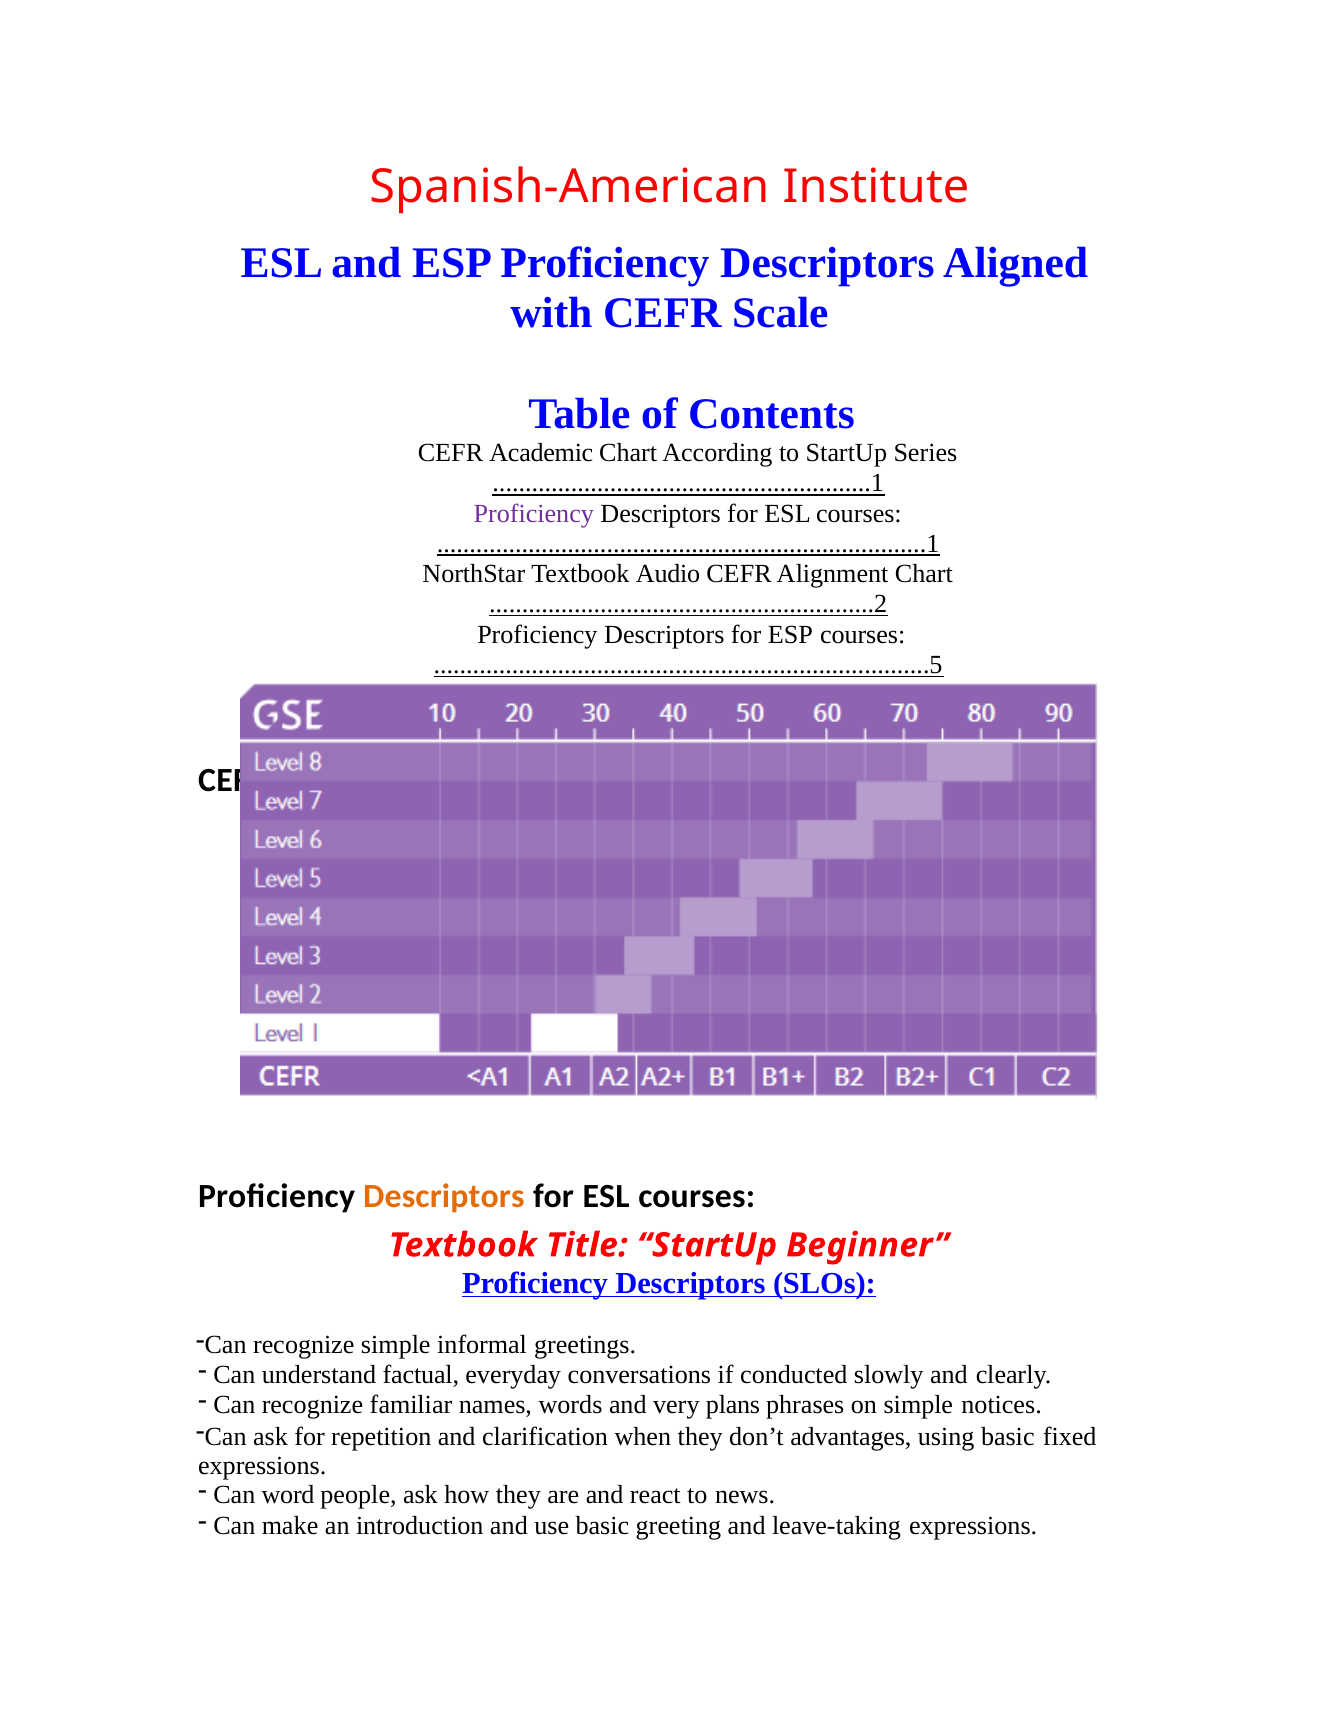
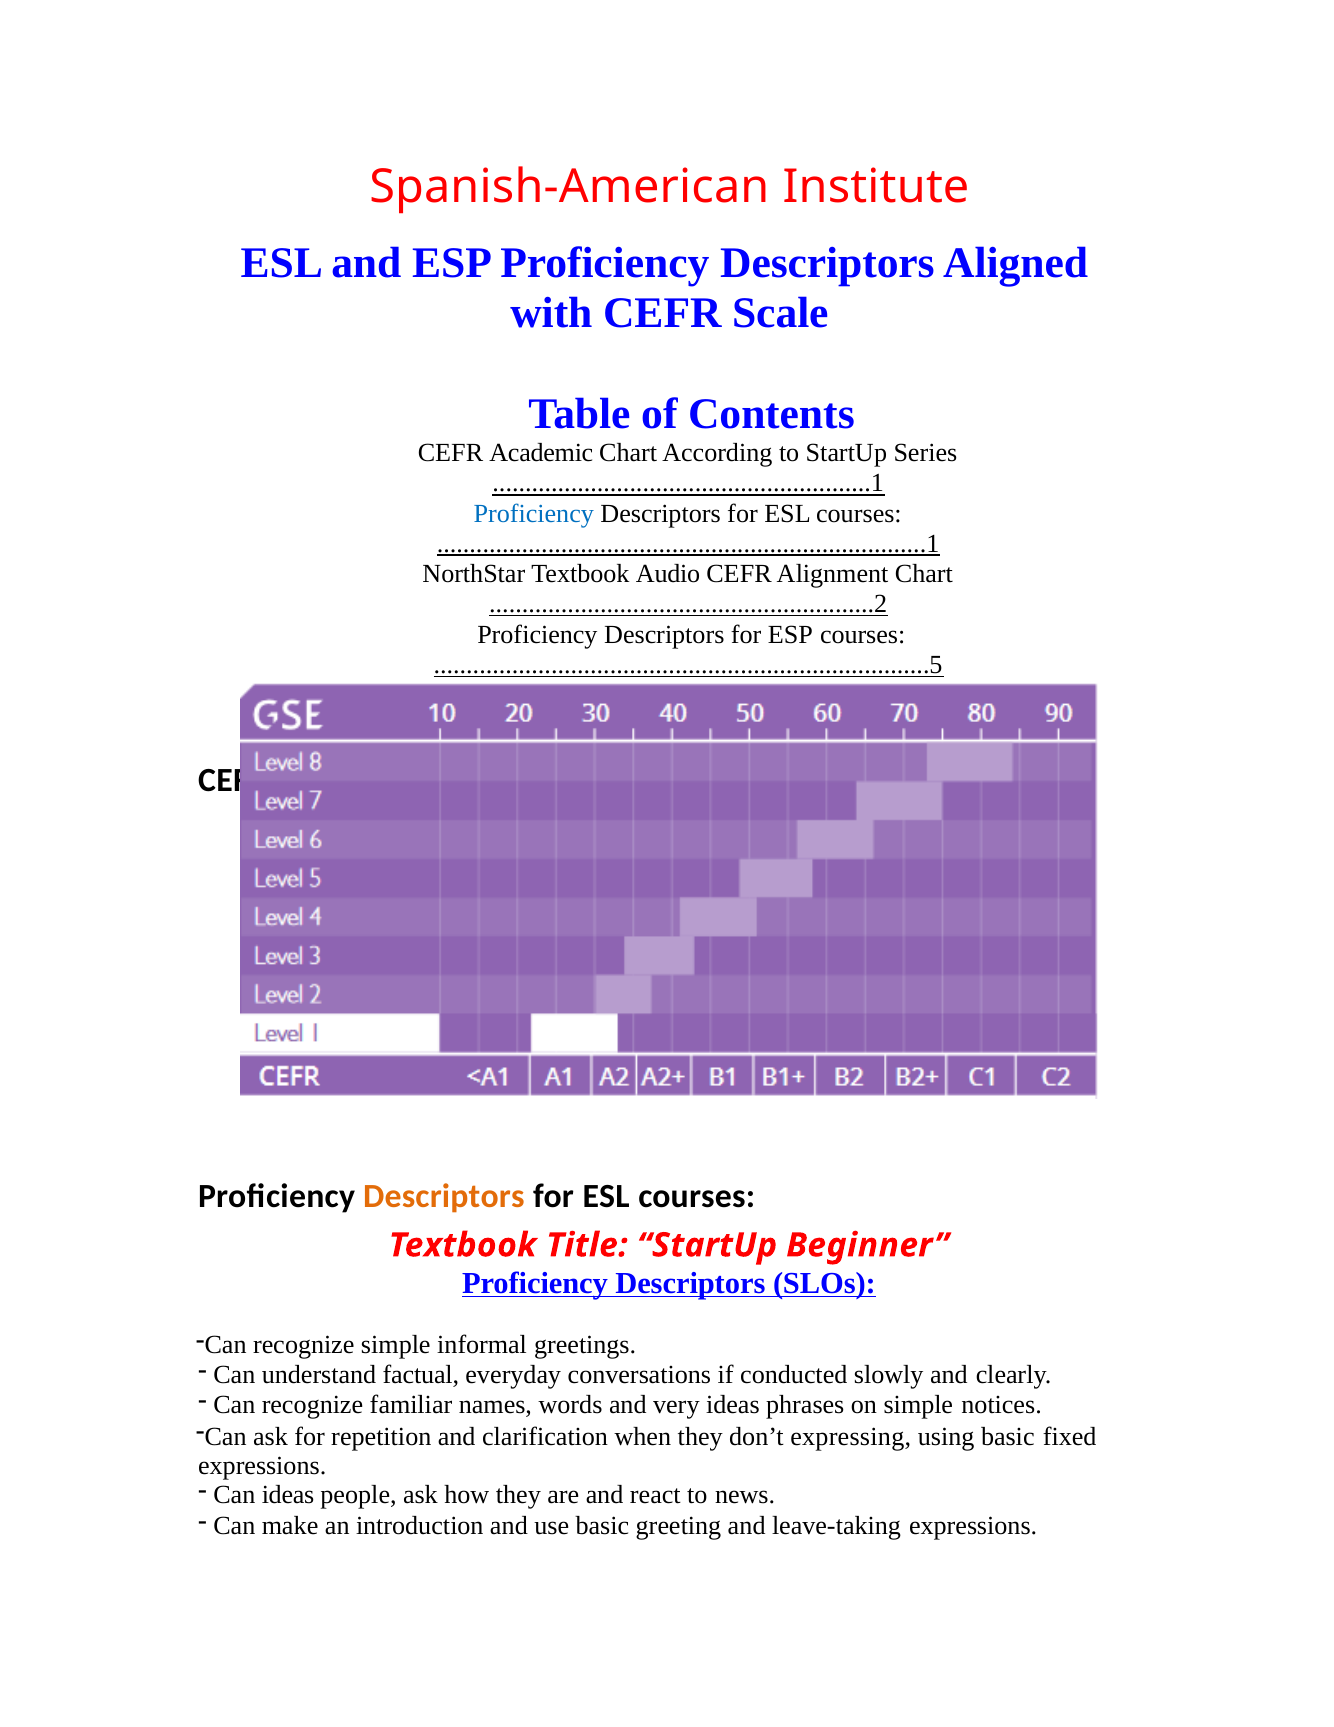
Proficiency colour: purple -> blue (534, 513)
very plans: plans -> ideas (733, 1404)
advantages: advantages -> expressing (851, 1436)
Can word: word -> ideas (288, 1495)
